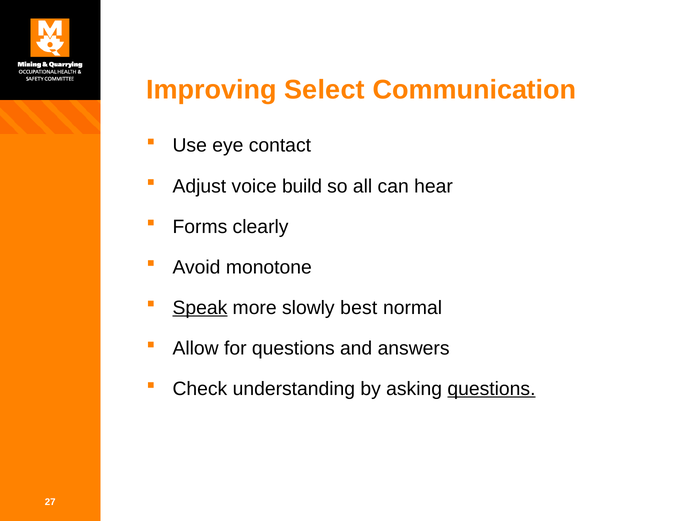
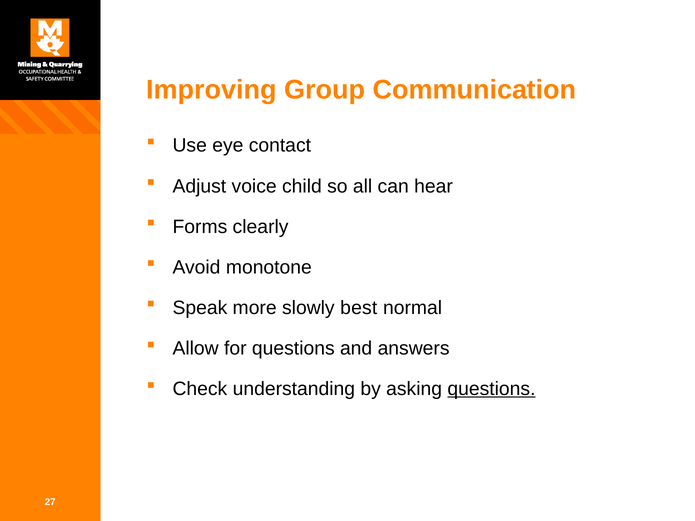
Select: Select -> Group (325, 90)
build: build -> child (302, 186)
Speak underline: present -> none (200, 308)
